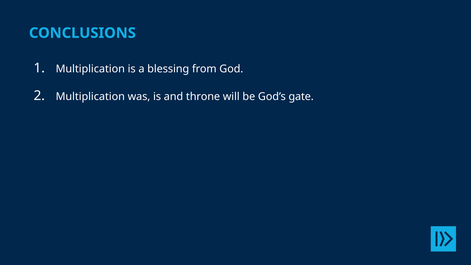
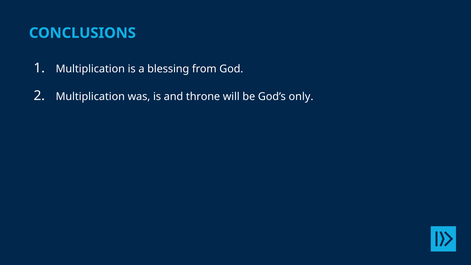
gate: gate -> only (301, 97)
